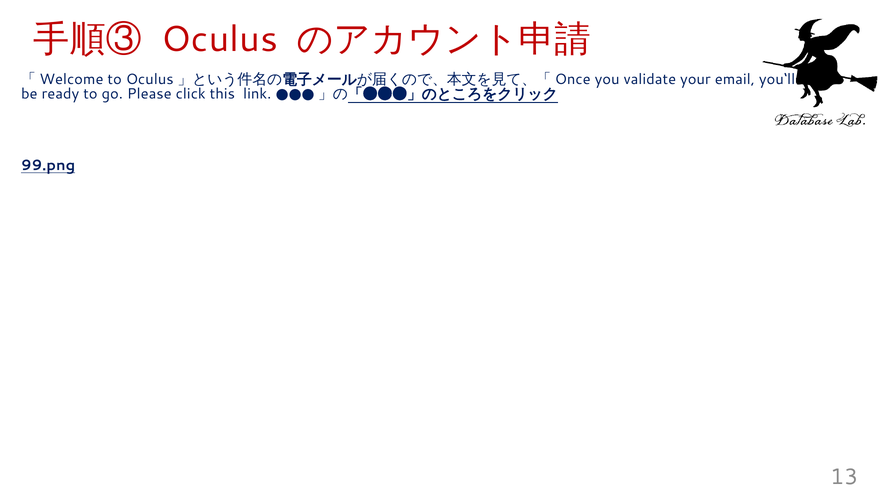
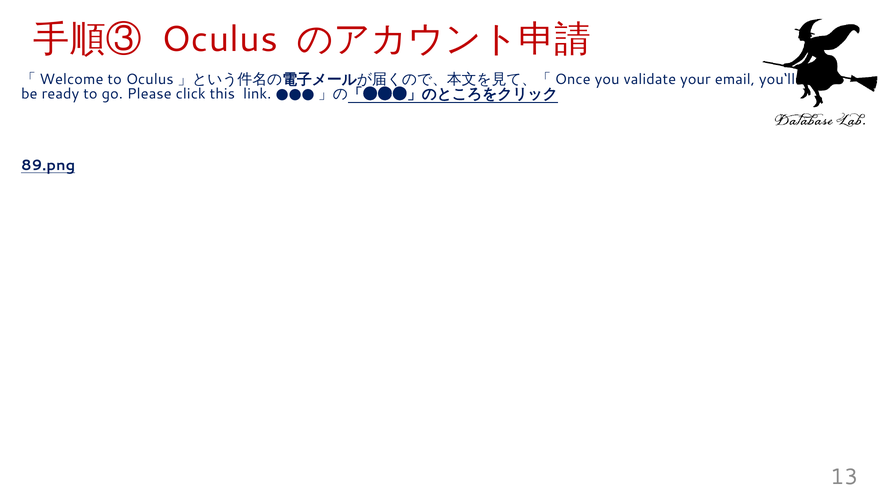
99.png: 99.png -> 89.png (48, 165)
